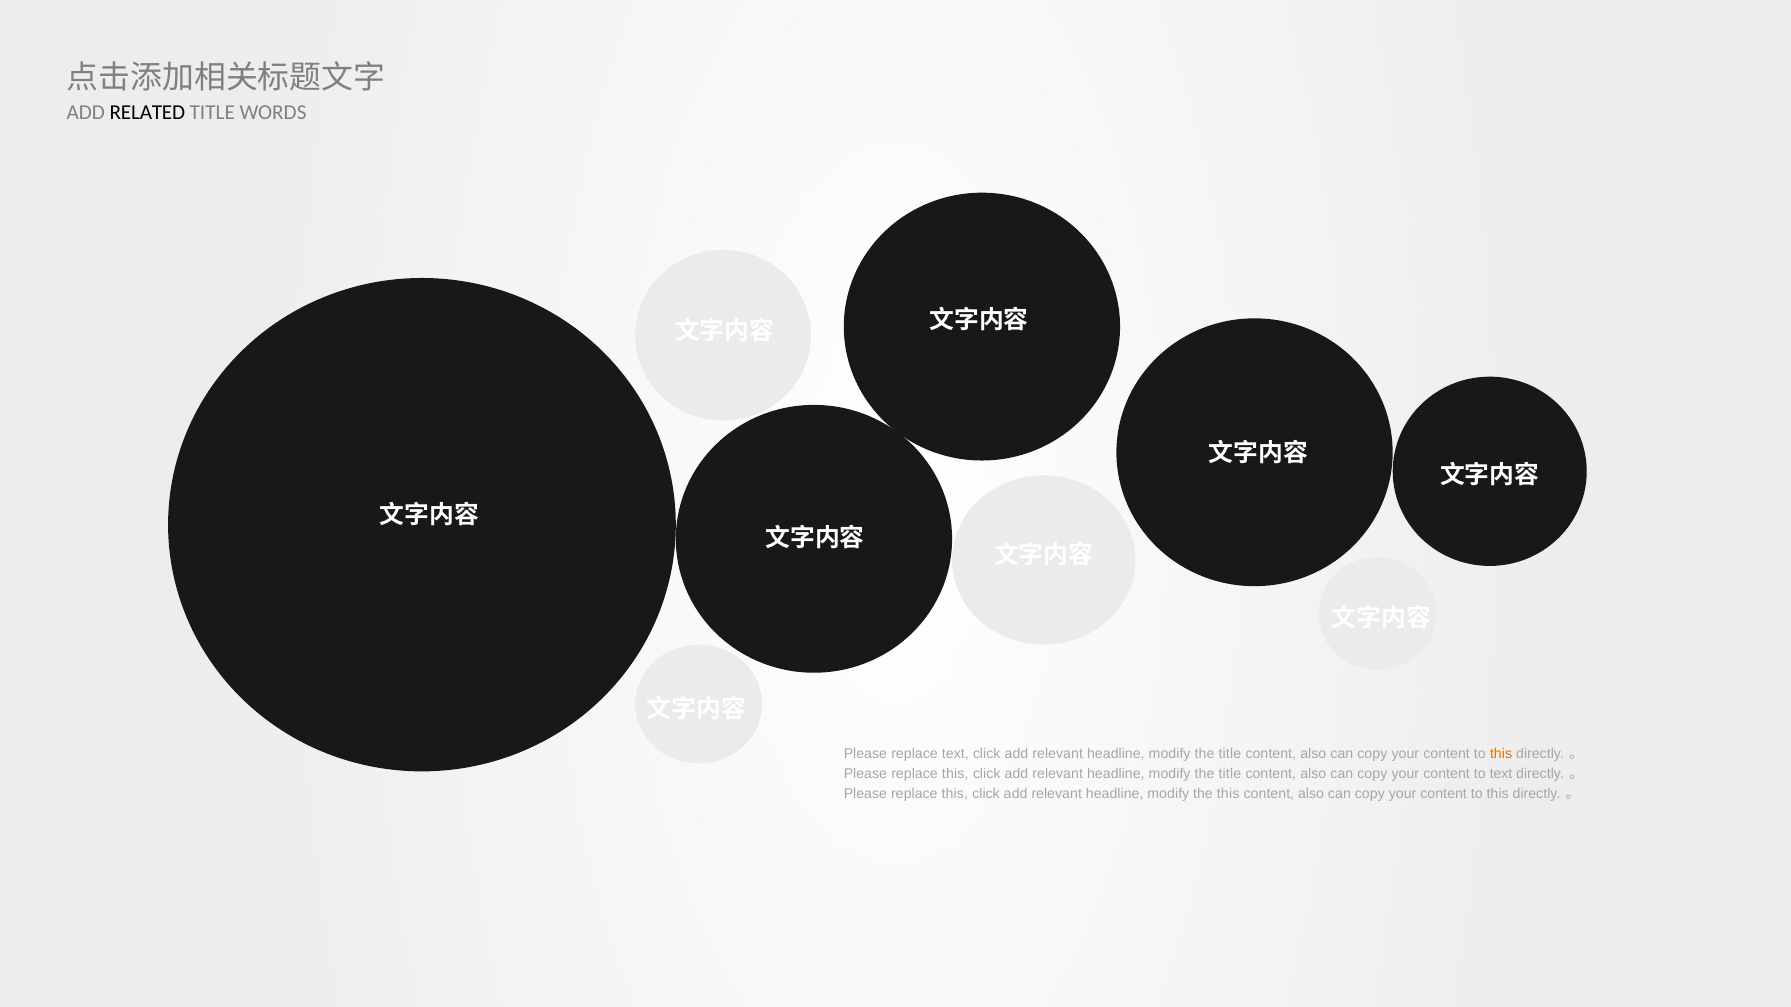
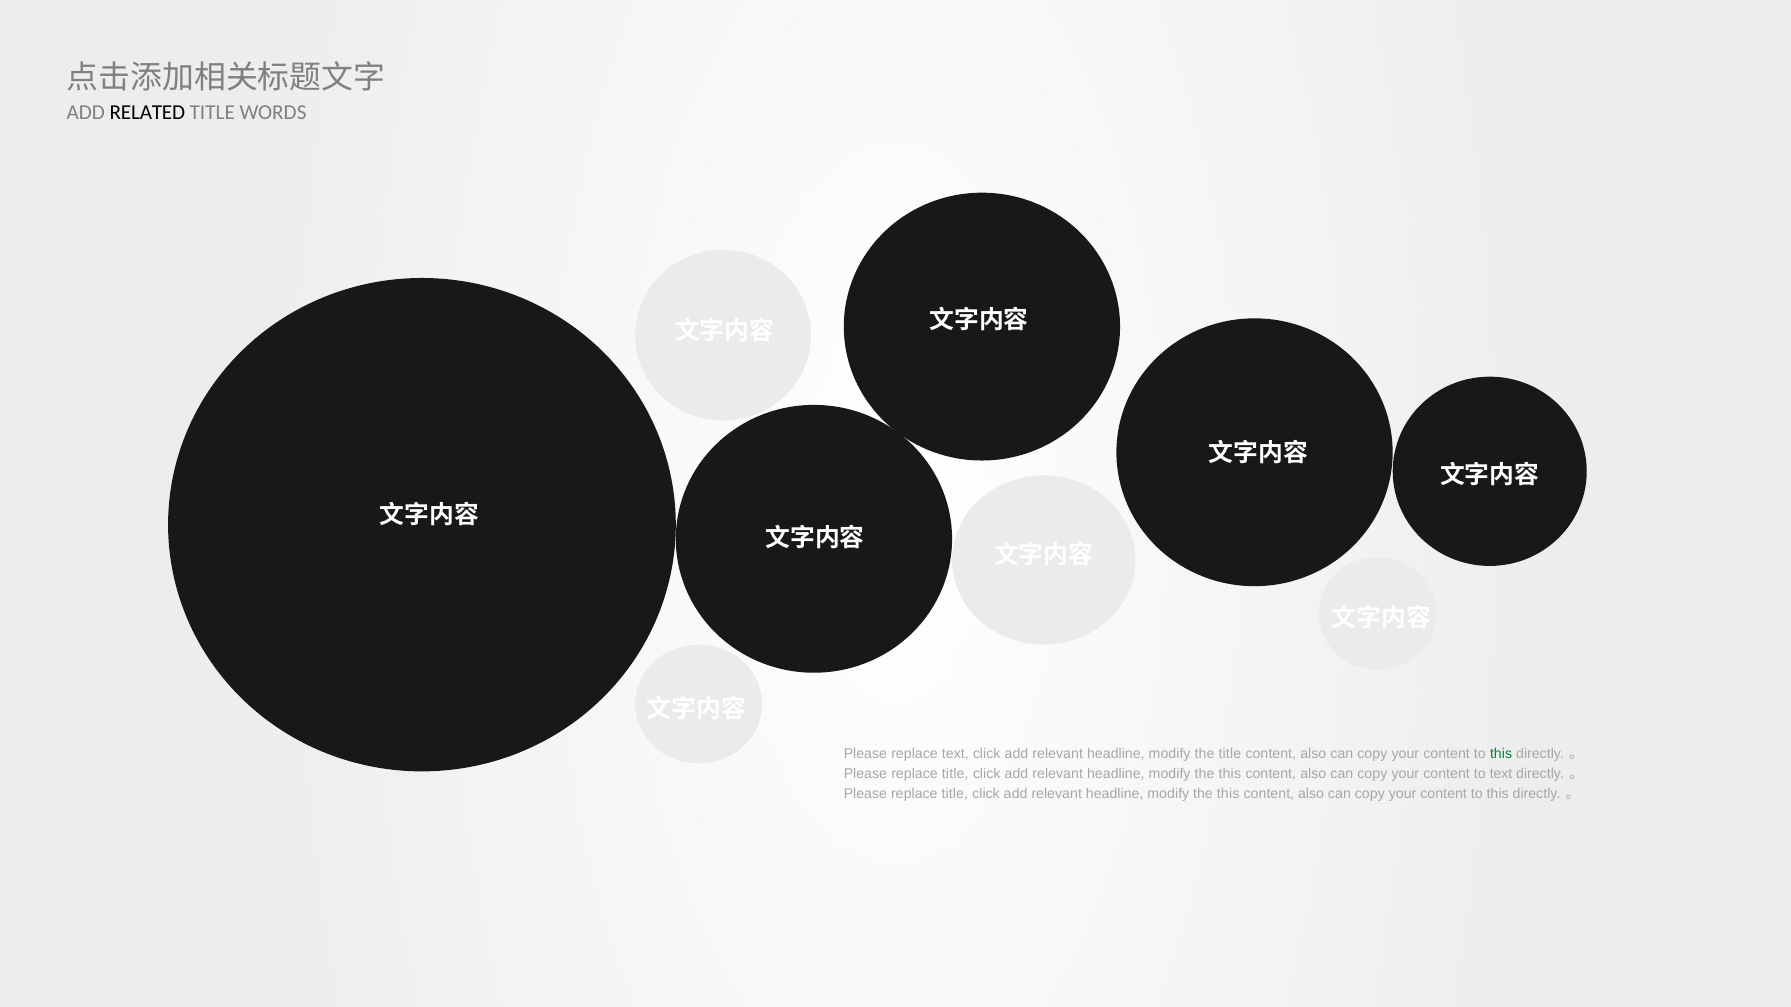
this colour: orange -> green (1501, 754)
this: this -> title (955, 774)
title: title -> this (1230, 774)
this: this -> title (955, 794)
